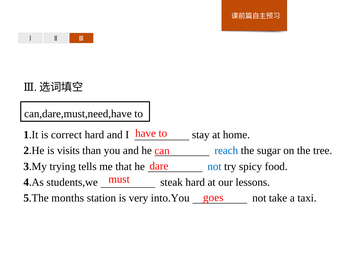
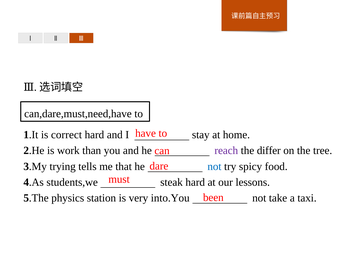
visits: visits -> work (68, 150)
reach colour: blue -> purple (226, 150)
sugar: sugar -> differ (269, 150)
goes: goes -> been (213, 197)
months: months -> physics (68, 198)
